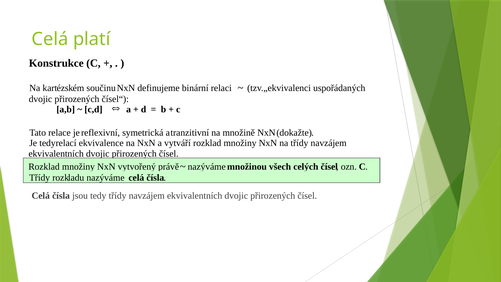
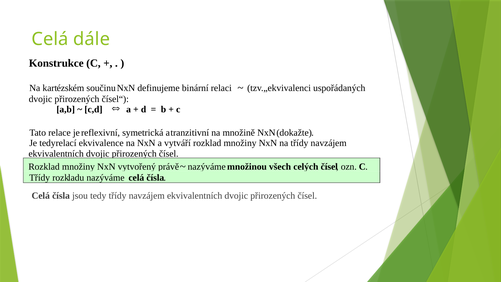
platí: platí -> dále (92, 39)
